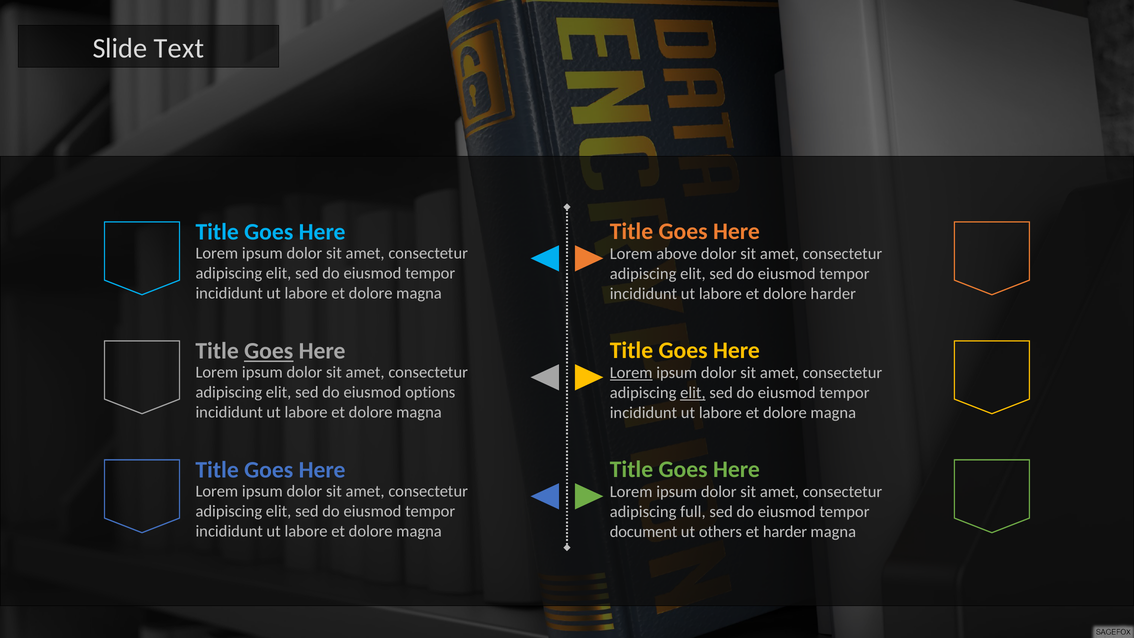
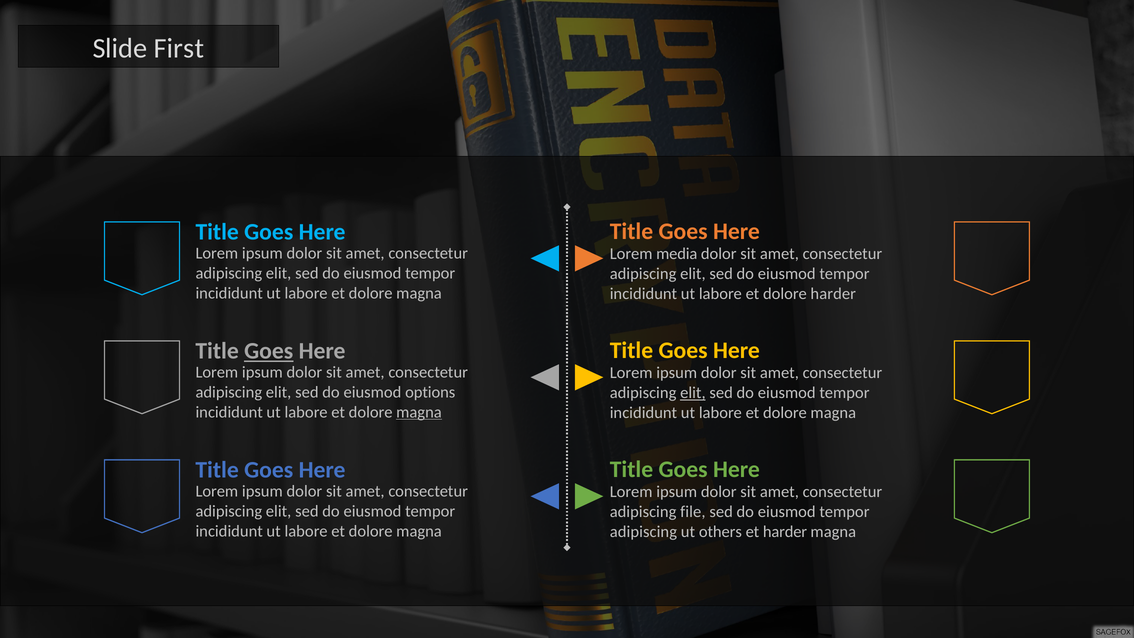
Text: Text -> First (179, 48)
above: above -> media (677, 254)
Lorem underline: present -> none (631, 373)
magna underline: none -> present (419, 412)
full: full -> file (693, 512)
document: document -> adipiscing (643, 531)
